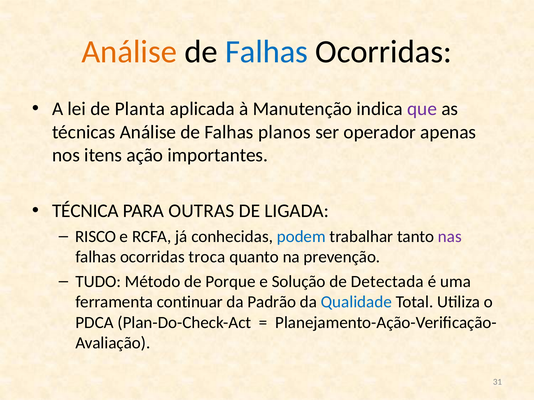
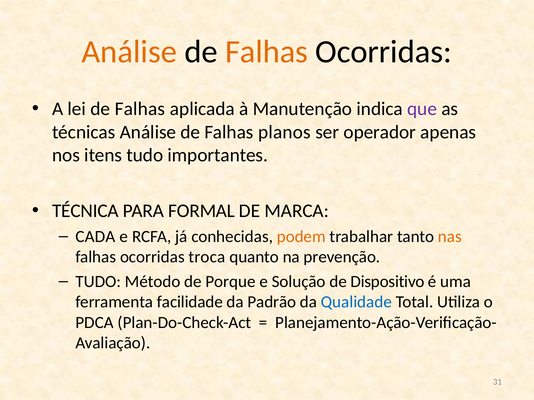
Falhas colour: blue -> orange (267, 52)
lei de Planta: Planta -> Falhas (140, 109)
itens ação: ação -> tudo (145, 155)
OUTRAS: OUTRAS -> FORMAL (202, 211)
LIGADA: LIGADA -> MARCA (297, 211)
RISCO: RISCO -> CADA (96, 237)
podem colour: blue -> orange (301, 237)
nas colour: purple -> orange (450, 237)
Detectada: Detectada -> Dispositivo (387, 282)
continuar: continuar -> facilidade (190, 302)
